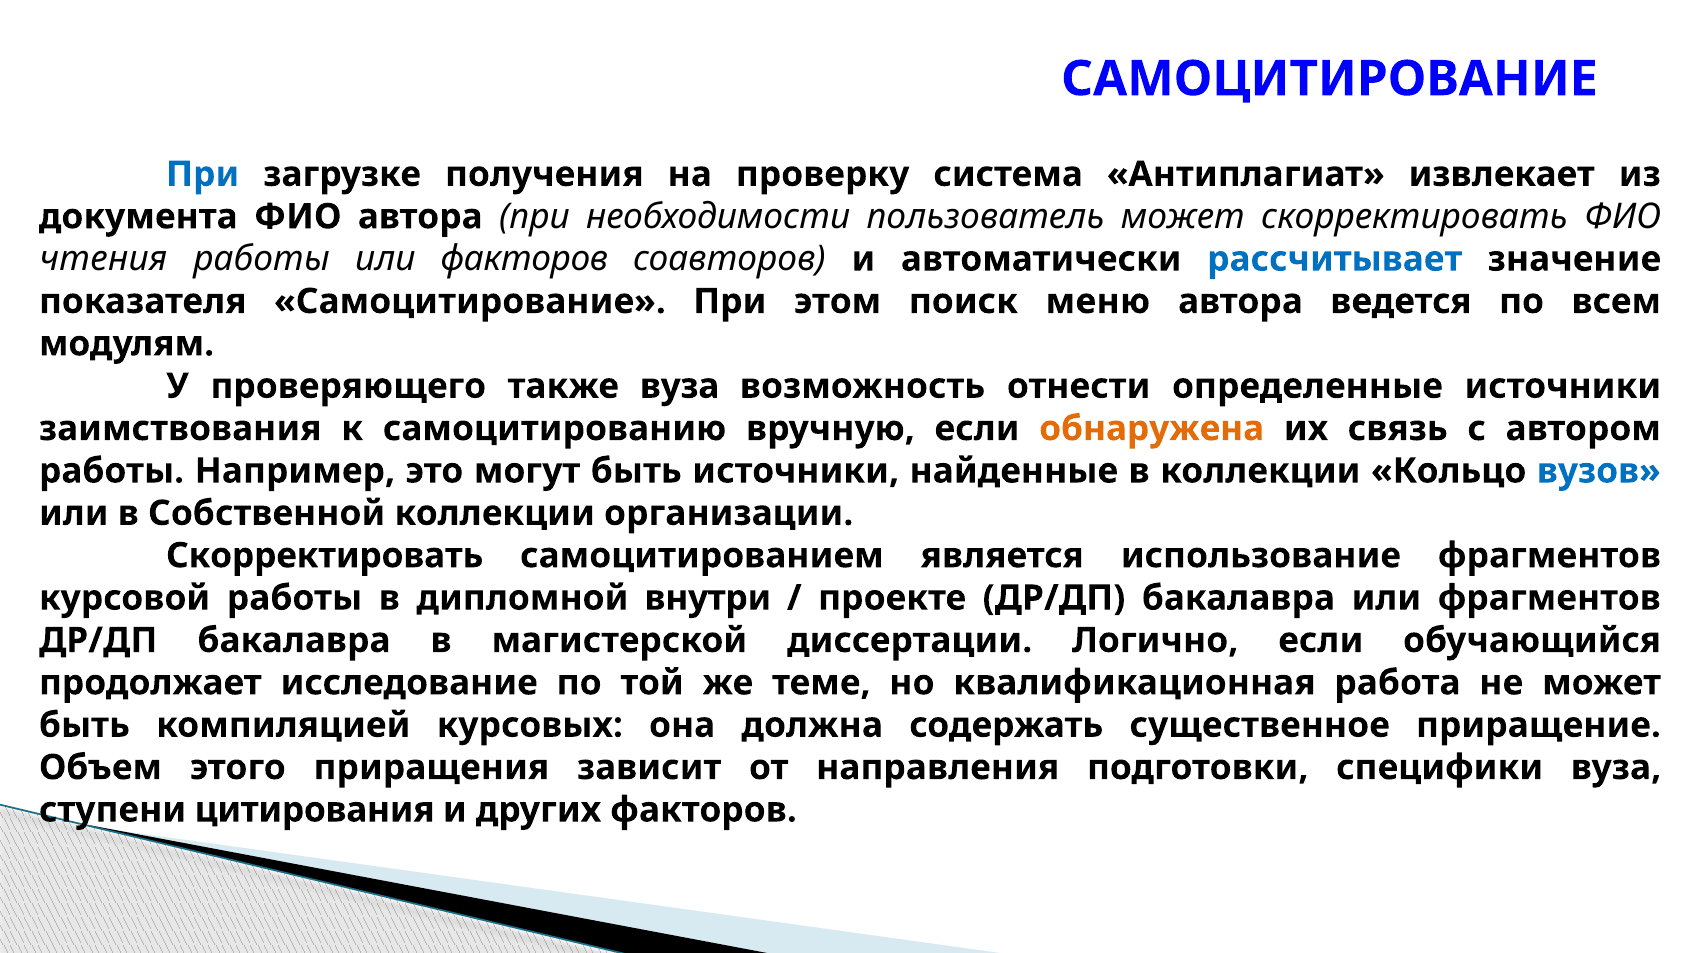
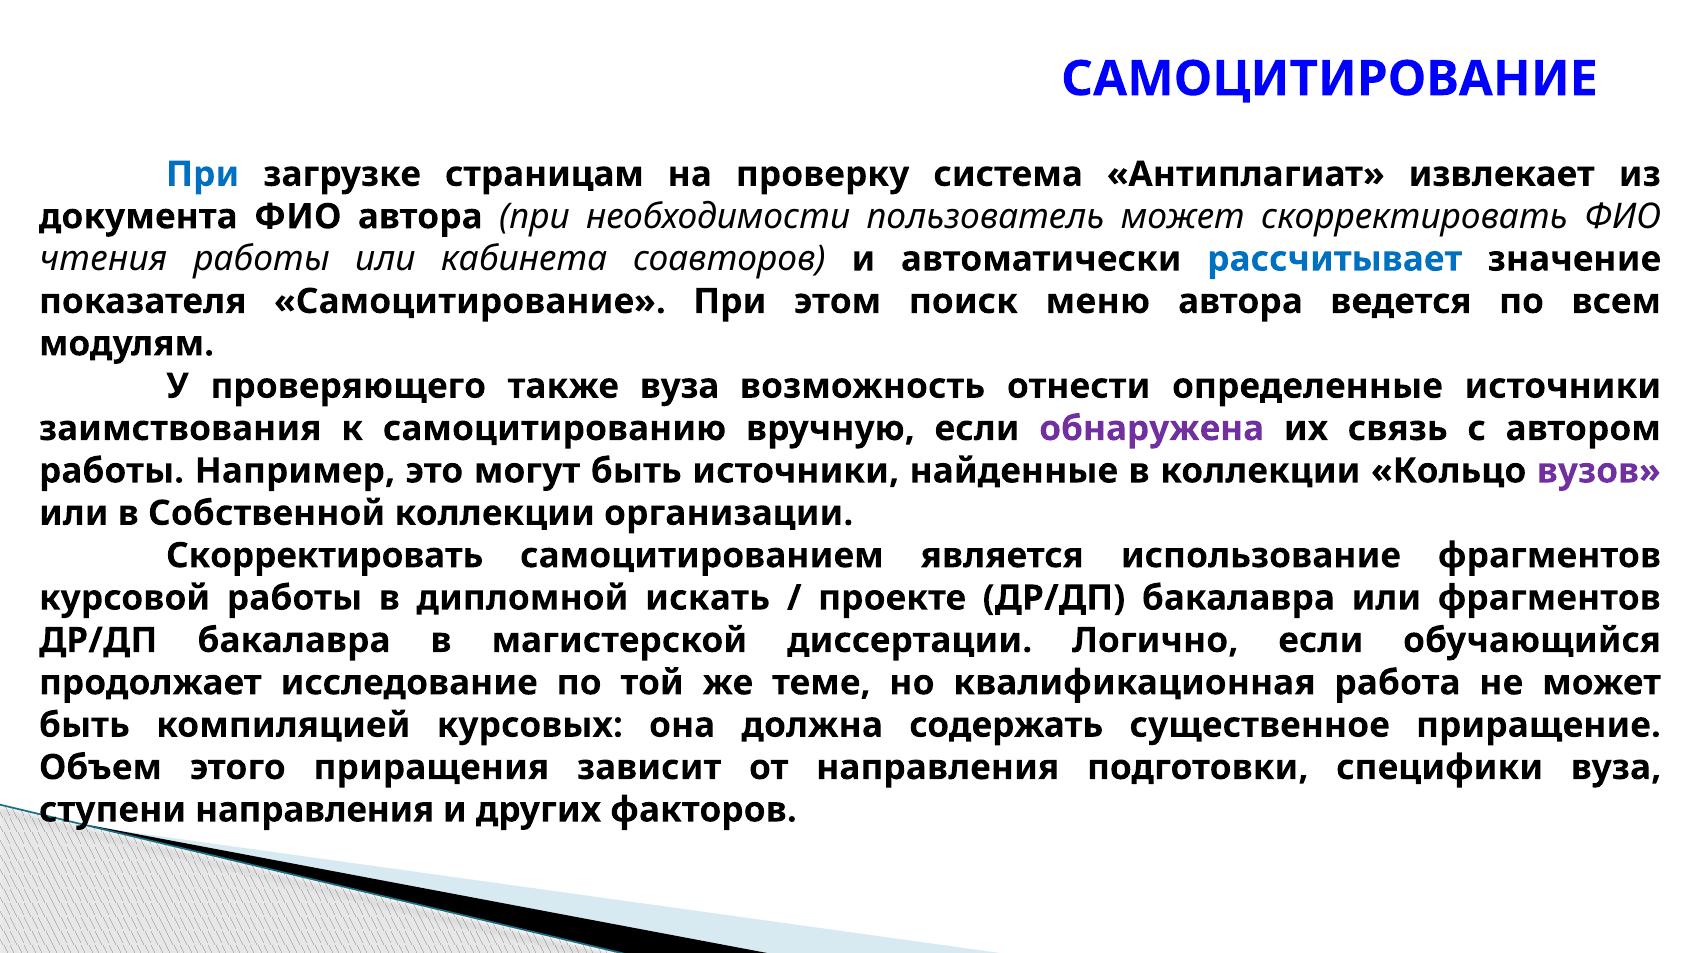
получения: получения -> страницам (544, 174)
или факторов: факторов -> кабинета (524, 259)
обнаружена colour: orange -> purple (1152, 429)
вузов colour: blue -> purple (1599, 471)
внутри: внутри -> искать (708, 598)
ступени цитирования: цитирования -> направления (315, 810)
